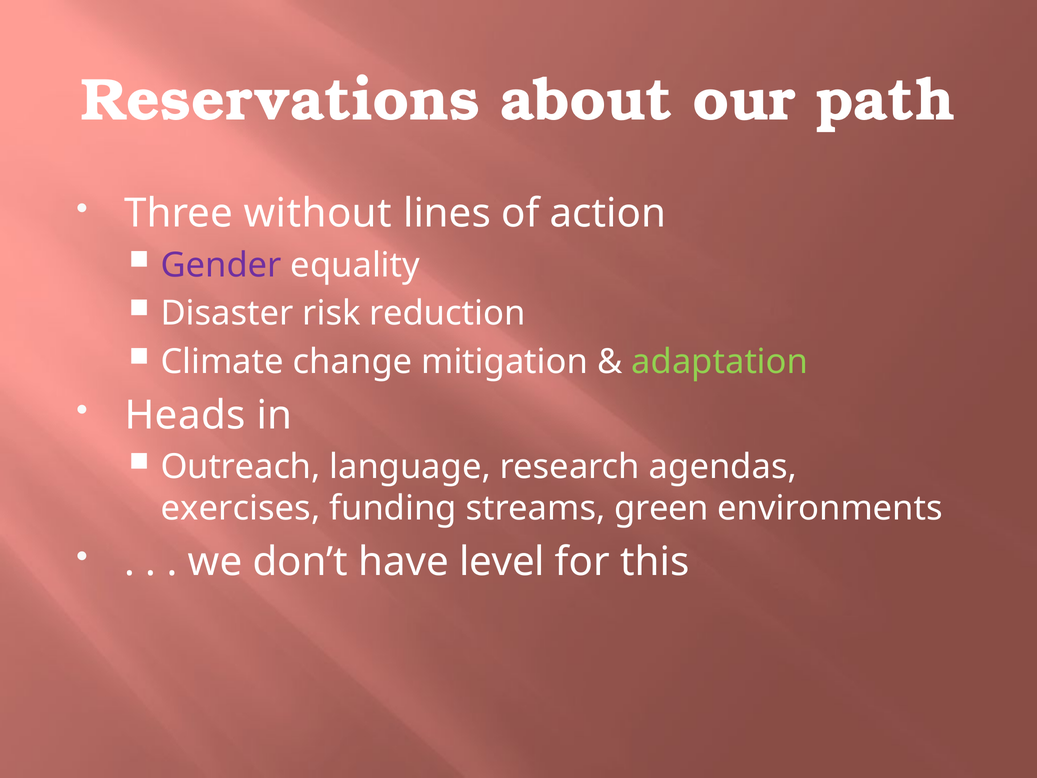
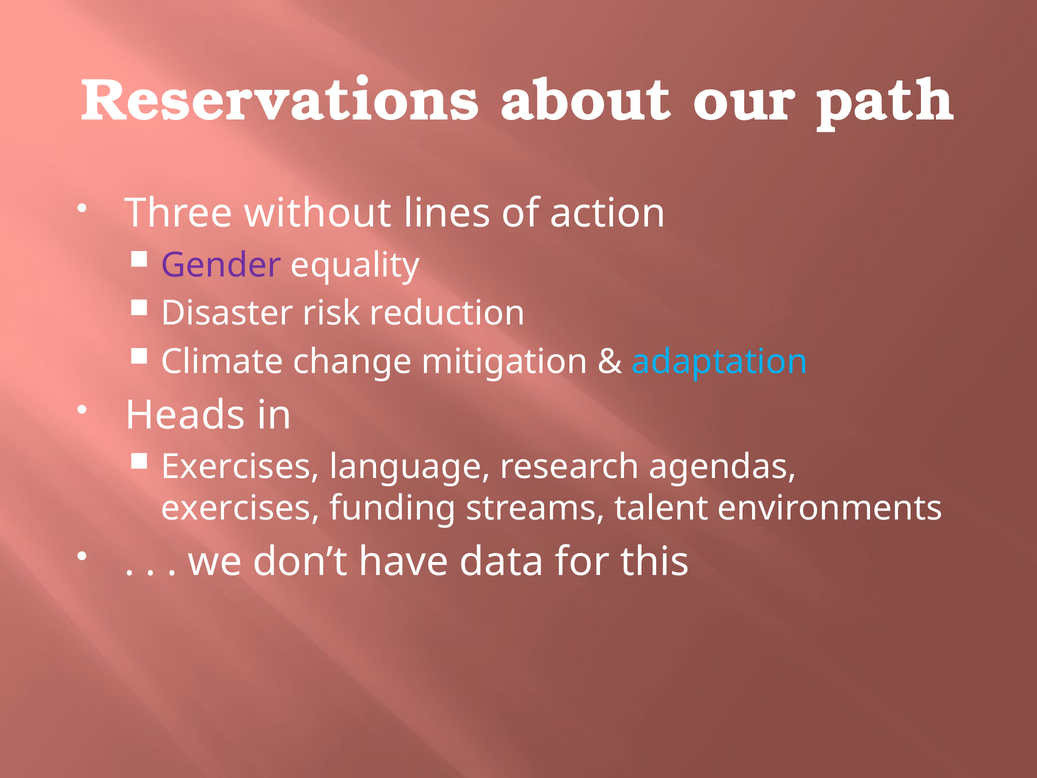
adaptation colour: light green -> light blue (720, 362)
Outreach: Outreach -> Exercises (240, 467)
green: green -> talent (661, 508)
level: level -> data (502, 562)
